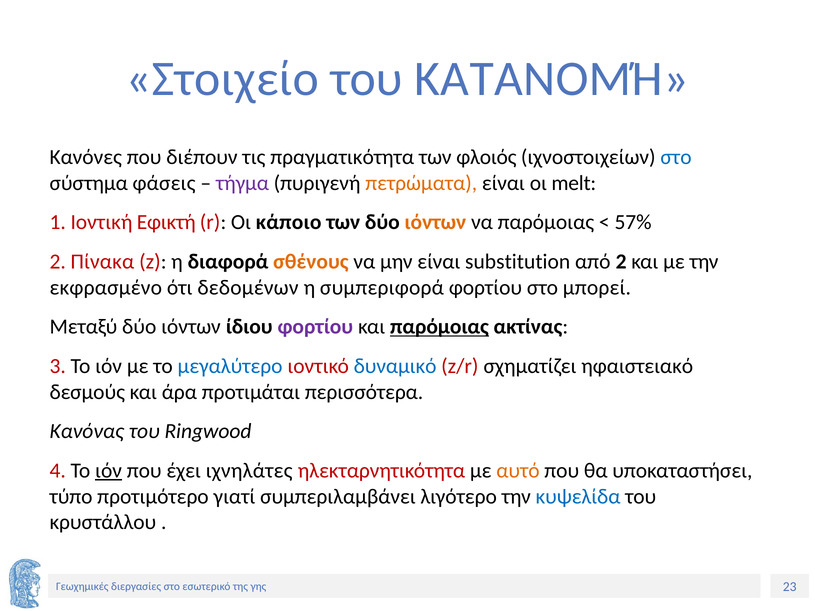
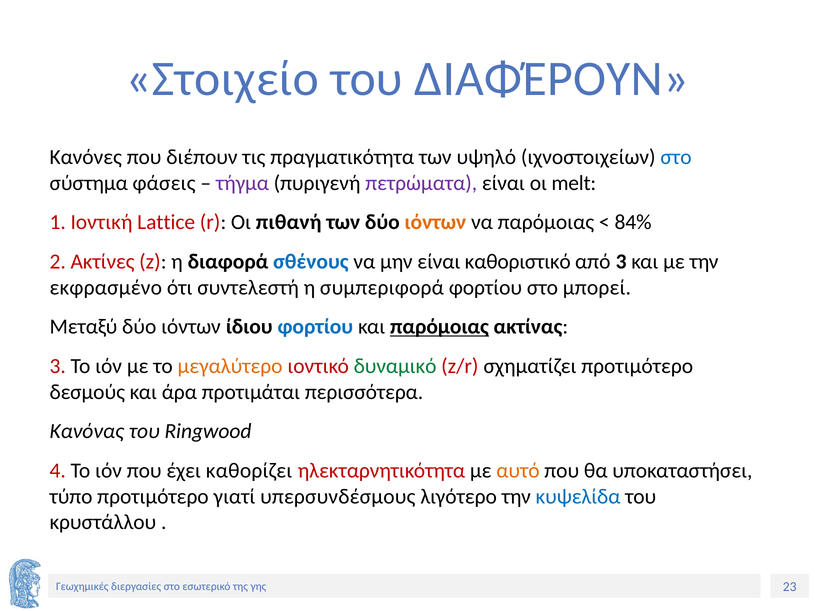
ΚΑΤΑΝΟΜΉ: ΚΑΤΑΝΟΜΉ -> ΔΙΑΦΈΡΟΥΝ (551, 79)
φλοιός: φλοιός -> υψηλό (486, 157)
πετρώματα colour: orange -> purple (421, 183)
Εφικτή: Εφικτή -> Lattice (166, 222)
κάποιο: κάποιο -> πιθανή (289, 222)
57%: 57% -> 84% (633, 222)
Πίνακα: Πίνακα -> Ακτίνες (103, 262)
σθένους colour: orange -> blue (311, 262)
substitution: substitution -> καθοριστικό (518, 262)
από 2: 2 -> 3 (621, 262)
δεδομένων: δεδομένων -> συντελεστή (248, 288)
φορτίου colour: purple -> blue (315, 327)
μεγαλύτερο colour: blue -> orange (230, 366)
δυναμικό colour: blue -> green (395, 366)
σχηματίζει ηφαιστειακό: ηφαιστειακό -> προτιμότερο (637, 366)
ιόν underline: present -> none (109, 471)
ιχνηλάτες: ιχνηλάτες -> καθορίζει (249, 471)
συμπεριλαμβάνει: συμπεριλαμβάνει -> υπερσυνδέσμους (338, 497)
